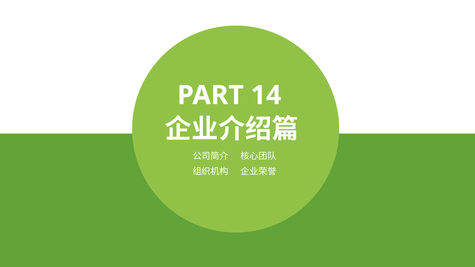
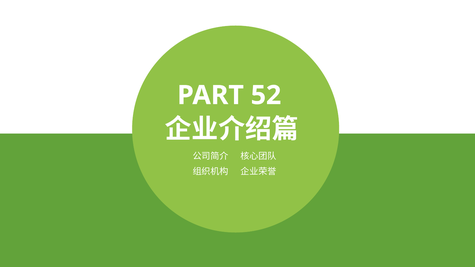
14: 14 -> 52 (266, 95)
